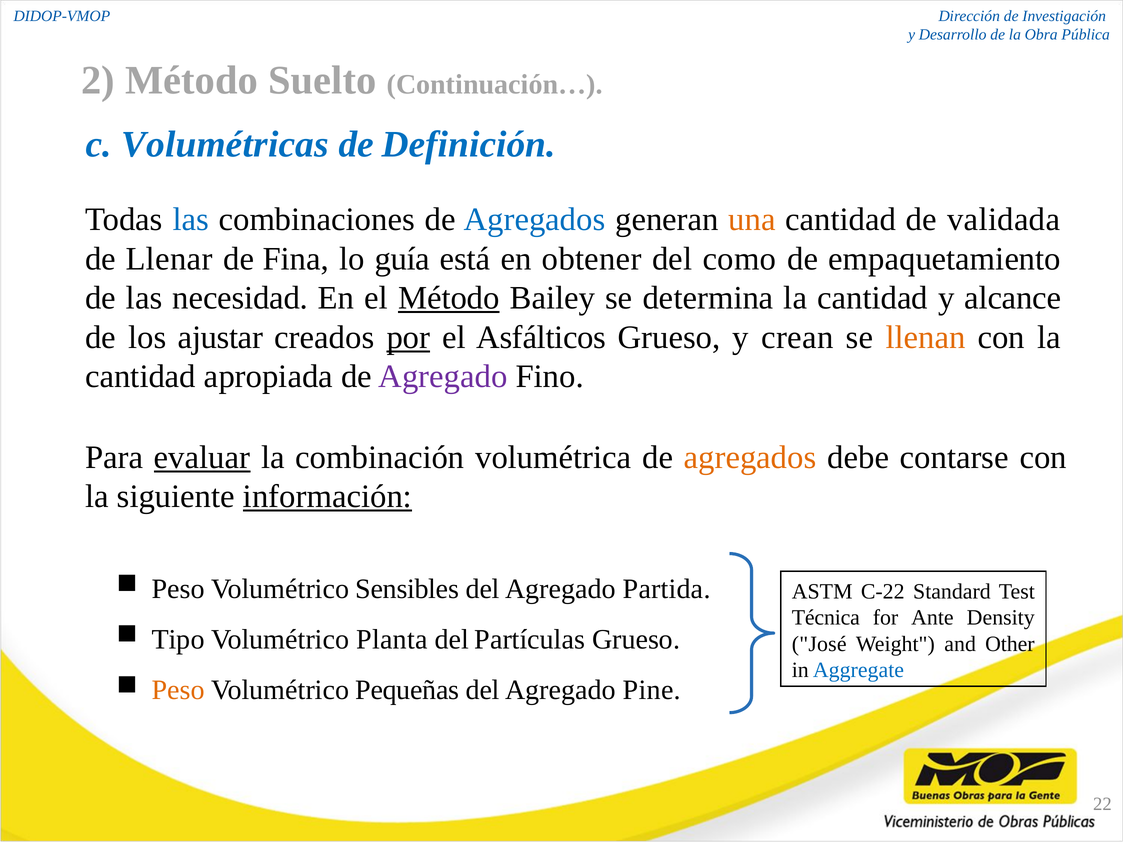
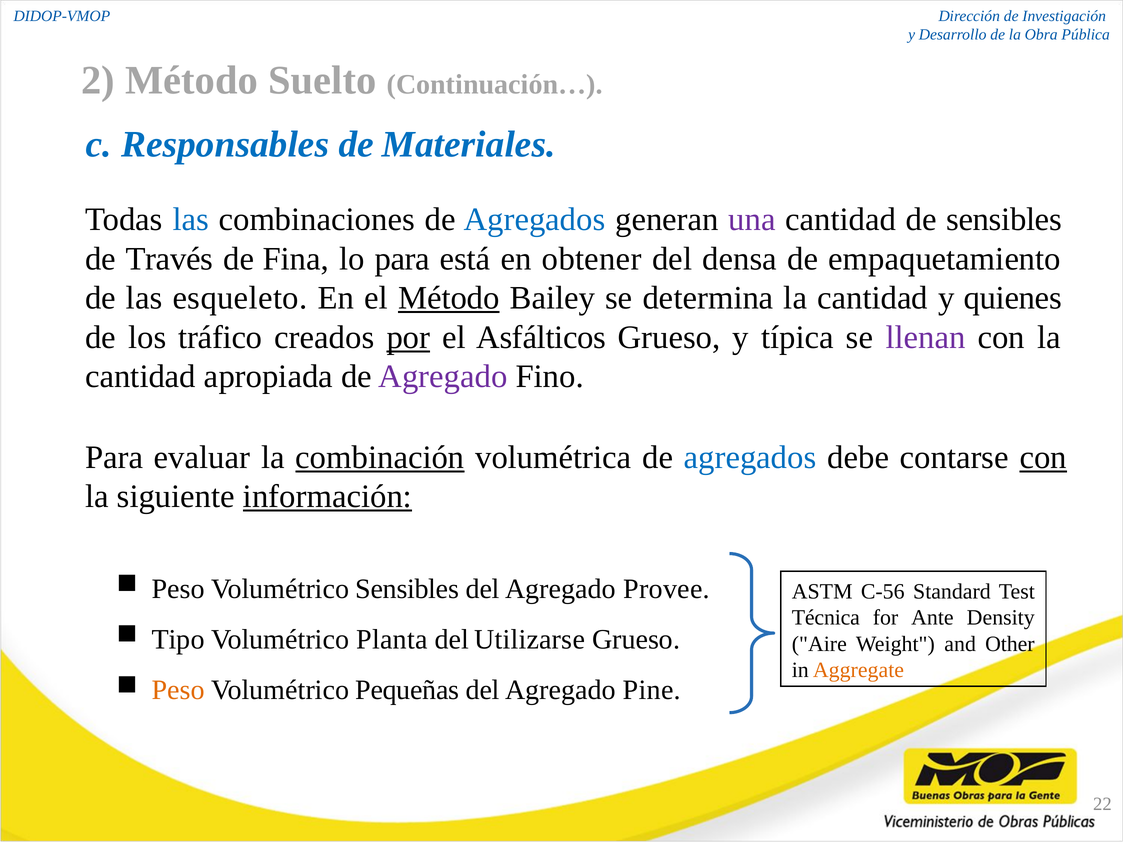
Volumétricas: Volumétricas -> Responsables (225, 145)
Definición: Definición -> Materiales (469, 145)
una colour: orange -> purple (752, 220)
de validada: validada -> sensibles (1004, 220)
Llenar: Llenar -> Través (169, 259)
lo guía: guía -> para (402, 259)
como: como -> densa (740, 259)
necesidad: necesidad -> esqueleto (240, 298)
alcance: alcance -> quienes (1013, 298)
ajustar: ajustar -> tráfico (220, 337)
crean: crean -> típica (798, 337)
llenan colour: orange -> purple (925, 337)
evaluar underline: present -> none (202, 457)
combinación underline: none -> present (380, 457)
agregados colour: orange -> blue (750, 457)
con underline: none -> present (1043, 457)
Partida: Partida -> Provee (667, 589)
C-22: C-22 -> C-56 (883, 592)
Partículas: Partículas -> Utilizarse (530, 640)
José: José -> Aire (819, 644)
Aggregate colour: blue -> orange (858, 670)
